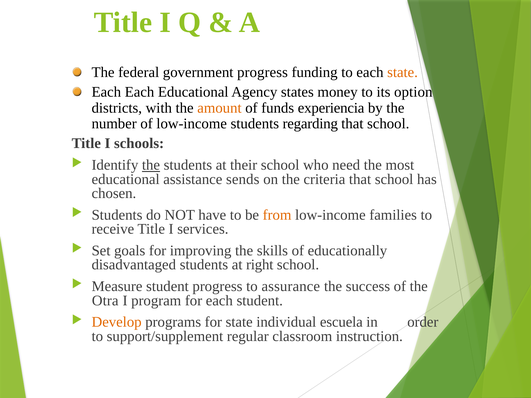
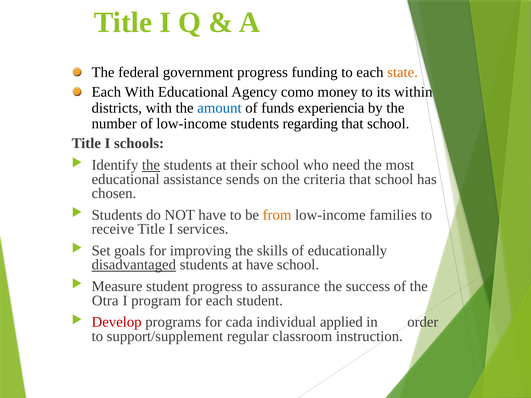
Each Each: Each -> With (140, 92)
states: states -> como (297, 92)
option: option -> within (413, 92)
amount colour: orange -> blue (219, 108)
disadvantaged underline: none -> present (134, 265)
at right: right -> have (260, 265)
Develop colour: orange -> red (117, 322)
for state: state -> cada (239, 322)
escuela: escuela -> applied (341, 322)
